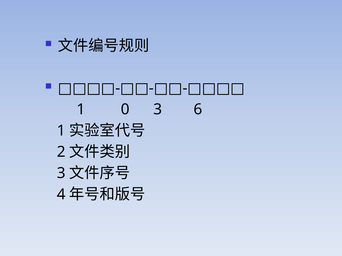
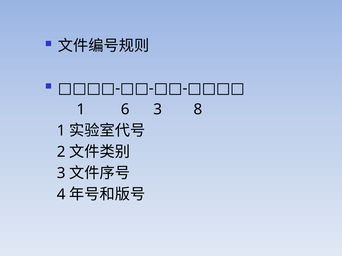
0: 0 -> 6 (125, 110)
6: 6 -> 8 (198, 110)
